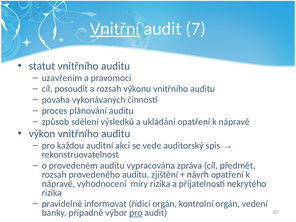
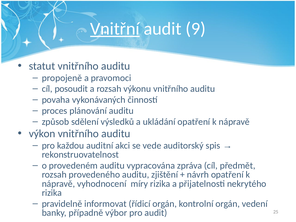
7: 7 -> 9 (196, 29)
uzavřením: uzavřením -> propojeně (62, 78)
pro underline: present -> none (136, 213)
